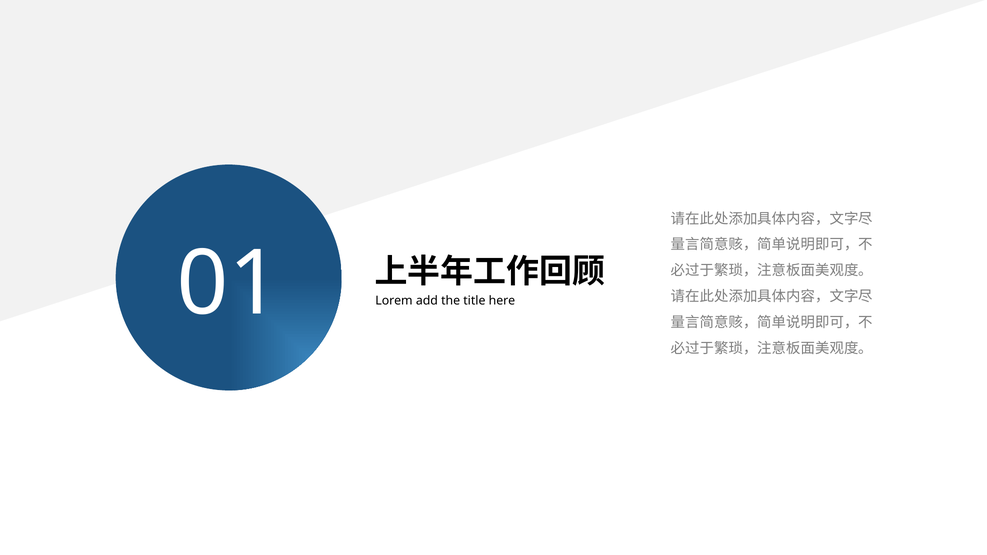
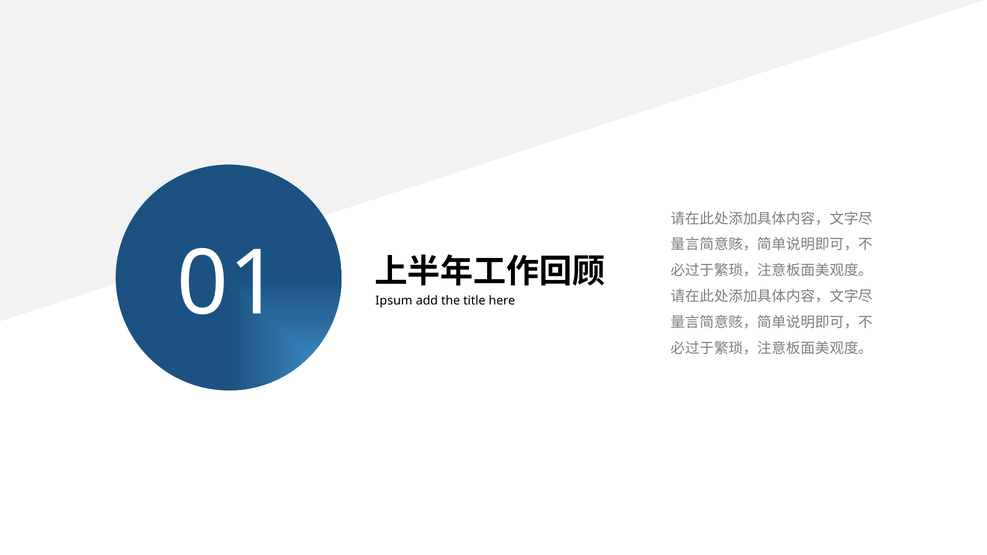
Lorem: Lorem -> Ipsum (394, 301)
